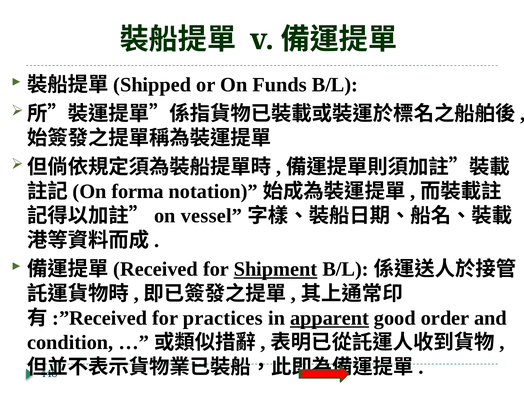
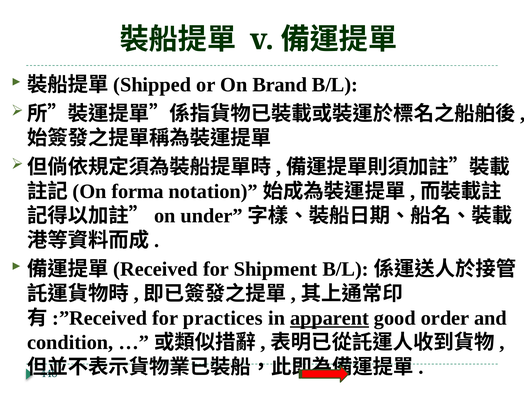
Funds: Funds -> Brand (280, 85)
vessel: vessel -> under (212, 216)
Shipment underline: present -> none (276, 269)
